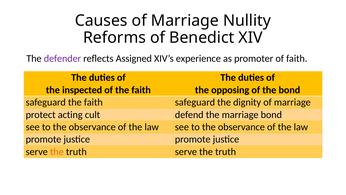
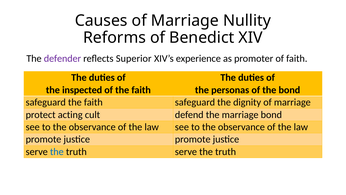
Assigned: Assigned -> Superior (134, 58)
opposing: opposing -> personas (230, 90)
the colour: orange -> blue (57, 151)
